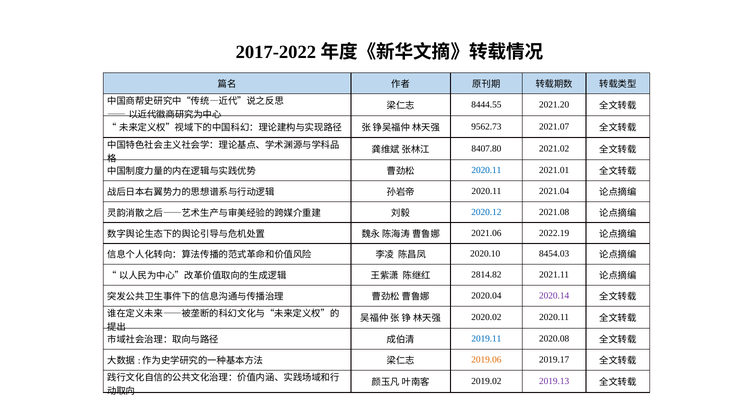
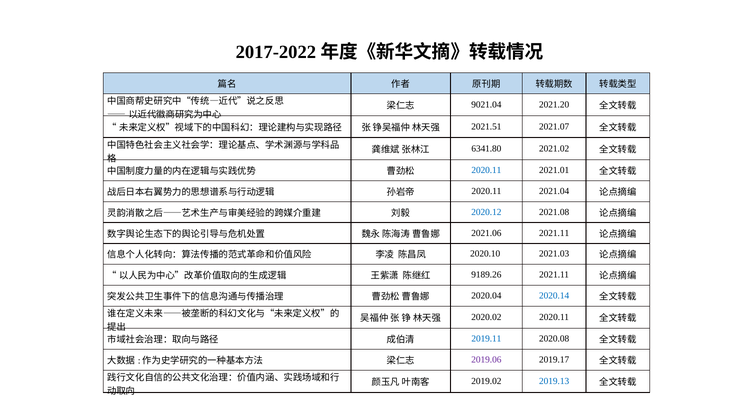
8444.55: 8444.55 -> 9021.04 (486, 105)
9562.73: 9562.73 -> 2021.51 (486, 127)
8407.80: 8407.80 -> 6341.80 (486, 149)
2021.06 2022.19: 2022.19 -> 2021.11 (554, 233)
8454.03: 8454.03 -> 2021.03 (554, 254)
2814.82: 2814.82 -> 9189.26 (486, 275)
2020.14 colour: purple -> blue (554, 296)
2019.06 colour: orange -> purple (486, 360)
2019.13 colour: purple -> blue (554, 381)
